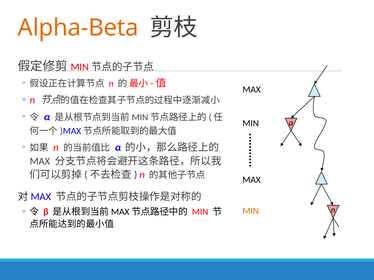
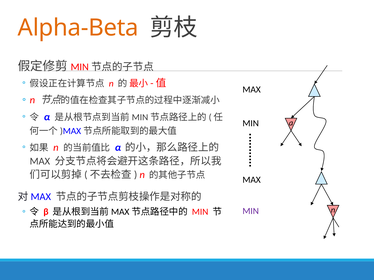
MIN colour: orange -> purple (251, 211)
